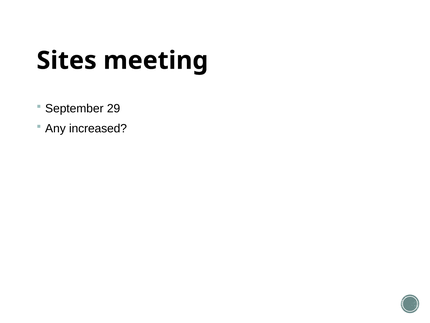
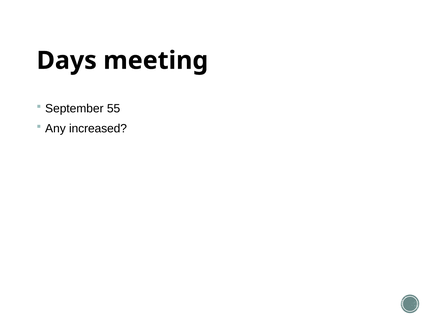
Sites: Sites -> Days (67, 60)
29: 29 -> 55 (114, 108)
